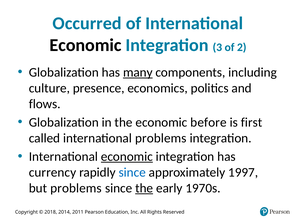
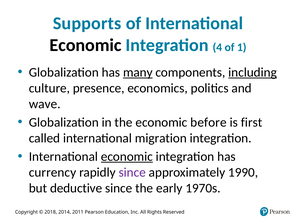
Occurred: Occurred -> Supports (87, 23)
3: 3 -> 4 (217, 47)
2: 2 -> 1 (242, 47)
including underline: none -> present (253, 72)
flows: flows -> wave (45, 104)
international problems: problems -> migration (161, 138)
since colour: blue -> purple (132, 172)
1997: 1997 -> 1990 (243, 172)
but problems: problems -> deductive (76, 188)
the underline: present -> none (144, 188)
